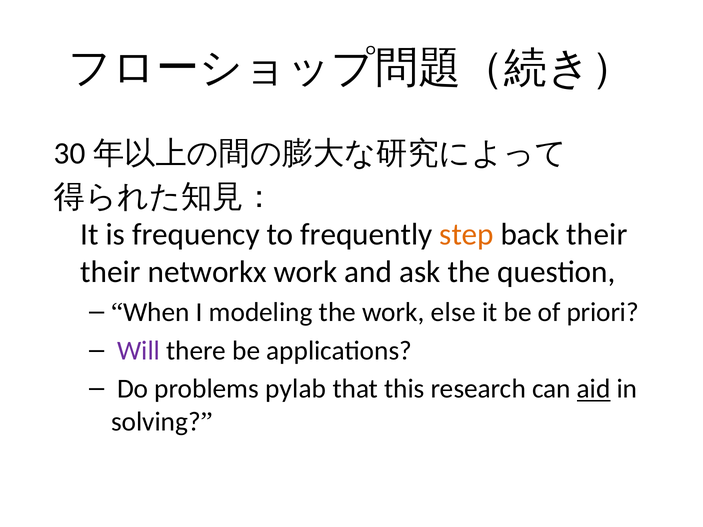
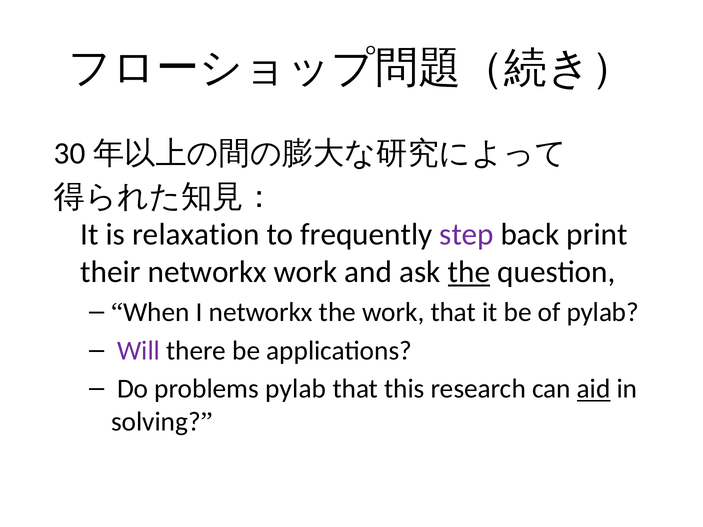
frequency: frequency -> relaxation (196, 235)
step colour: orange -> purple (467, 235)
back their: their -> print (597, 235)
the underline: none -> present (469, 272)
I modeling: modeling -> networkx (261, 312)
work else: else -> that (453, 312)
of priori: priori -> pylab (603, 312)
